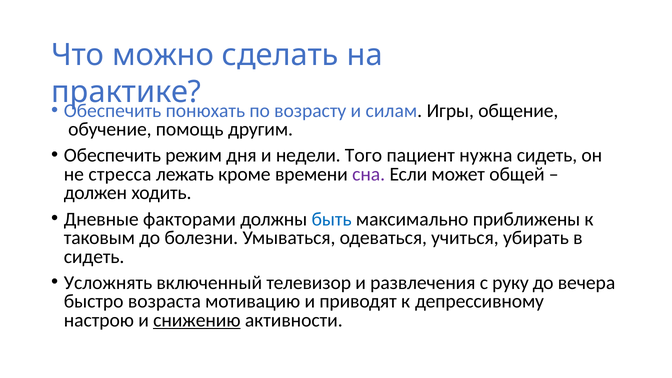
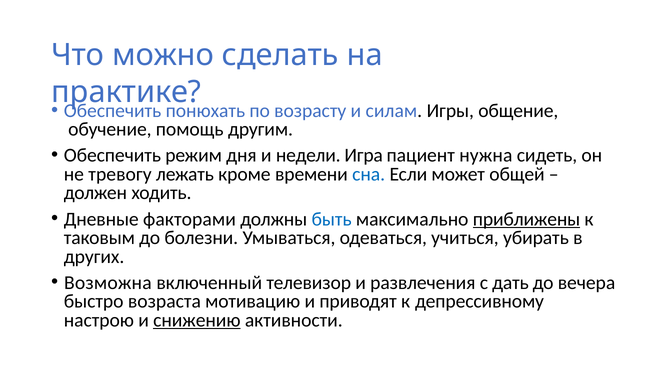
Того: Того -> Игра (364, 155)
стресса: стресса -> тревогу (120, 174)
сна colour: purple -> blue (369, 174)
приближены underline: none -> present (527, 219)
сидеть: сидеть -> других (94, 257)
Усложнять: Усложнять -> Возможна (108, 283)
руку: руку -> дать (510, 283)
